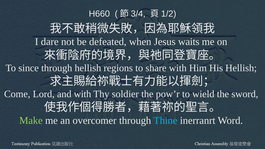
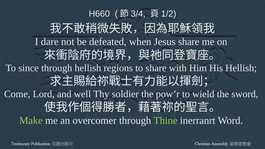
Jesus waits: waits -> share (189, 42)
and with: with -> well (82, 94)
Thine colour: light blue -> light green (165, 120)
